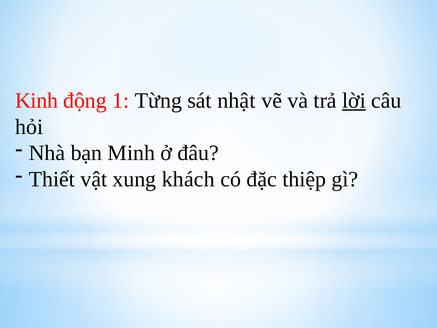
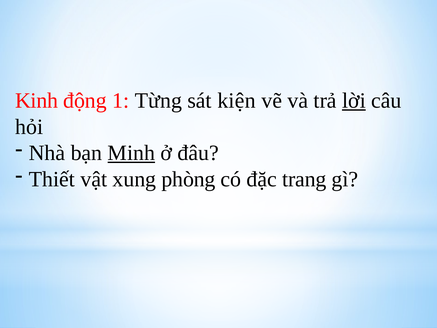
nhật: nhật -> kiện (236, 101)
Minh underline: none -> present (131, 153)
khách: khách -> phòng (188, 179)
thiệp: thiệp -> trang (304, 179)
